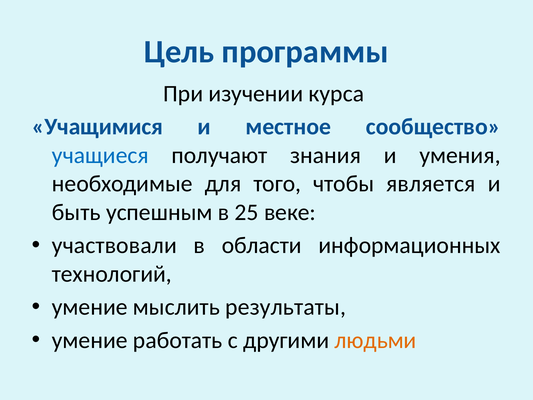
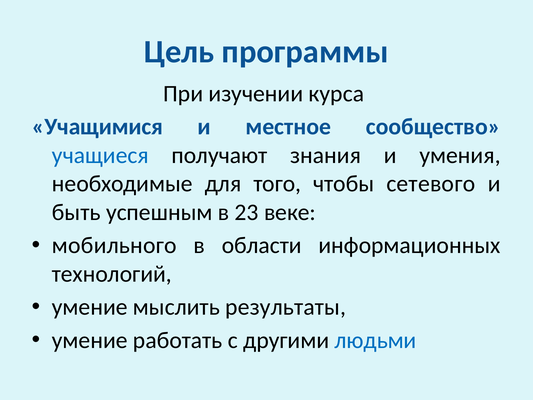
является: является -> сетевого (431, 184)
25: 25 -> 23 (247, 212)
участвовали: участвовали -> мобильного (114, 245)
людьми colour: orange -> blue (376, 340)
